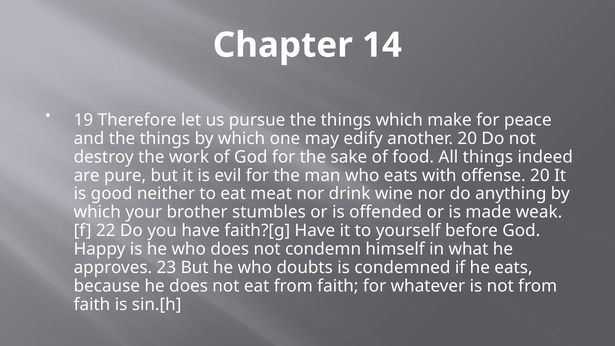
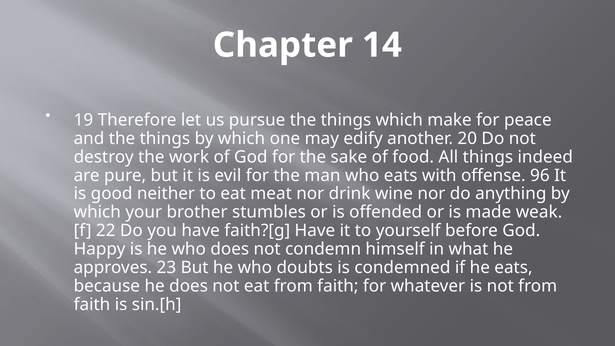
offense 20: 20 -> 96 (540, 175)
